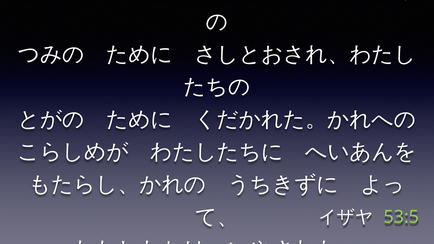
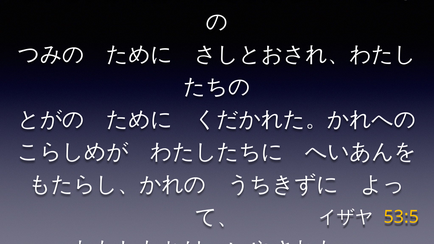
53:5 colour: light green -> yellow (401, 217)
